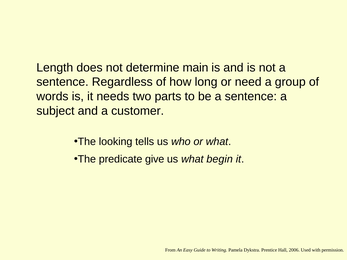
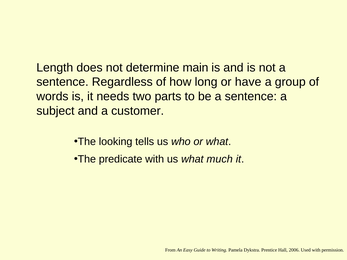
need: need -> have (248, 82)
predicate give: give -> with (155, 159)
begin: begin -> much (220, 159)
